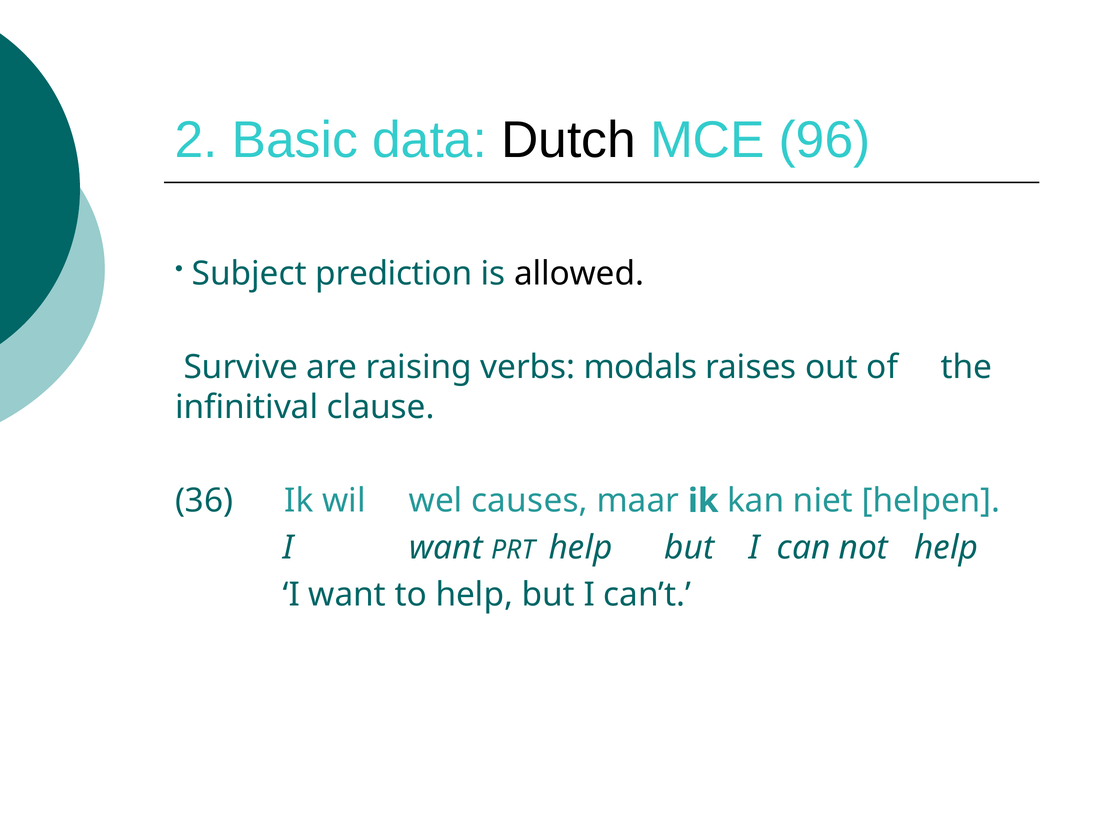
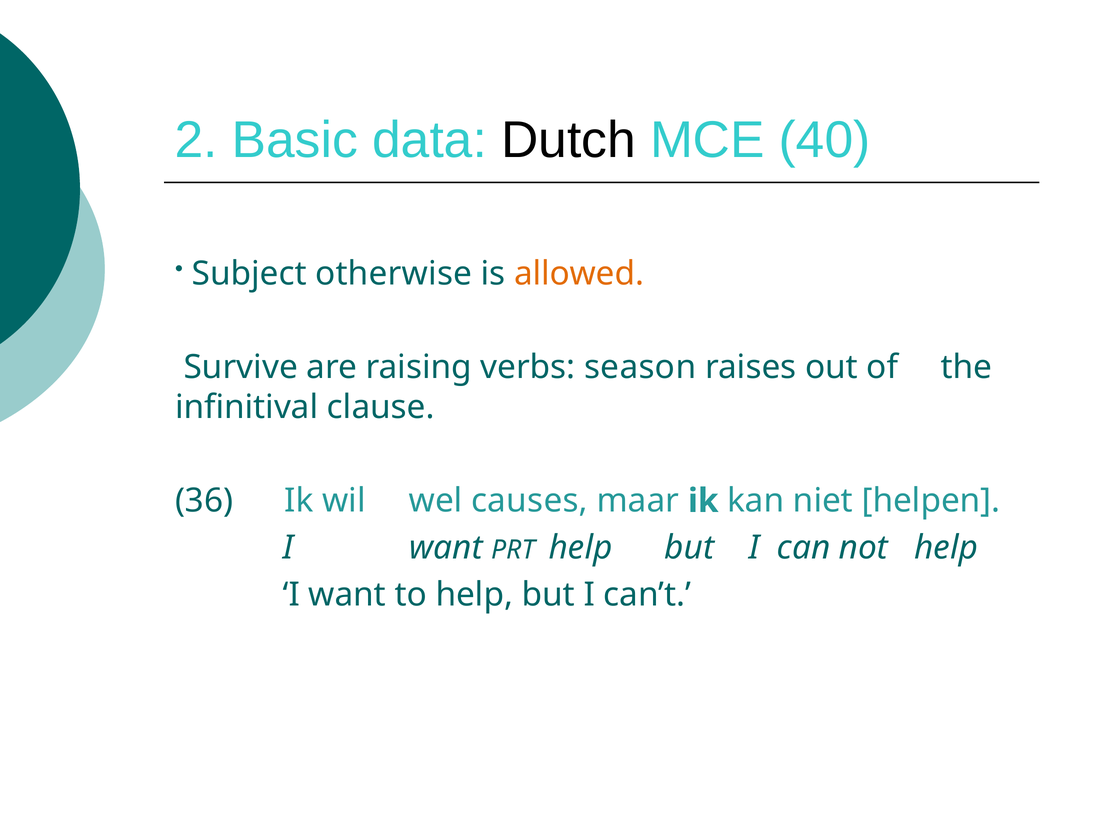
96: 96 -> 40 (825, 140)
prediction: prediction -> otherwise (394, 273)
allowed colour: black -> orange (579, 273)
modals: modals -> season (640, 367)
